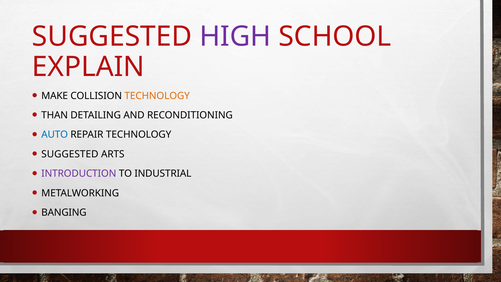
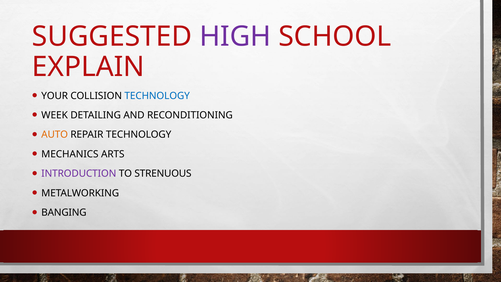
MAKE: MAKE -> YOUR (55, 96)
TECHNOLOGY colour: orange -> blue (157, 96)
THAN: THAN -> WEEK (55, 115)
AUTO colour: blue -> orange (55, 135)
SUGGESTED: SUGGESTED -> MECHANICS (70, 154)
INDUSTRIAL: INDUSTRIAL -> STRENUOUS (163, 174)
